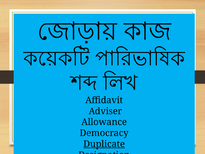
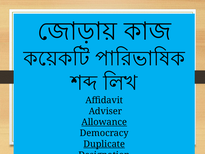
Allowance underline: none -> present (104, 122)
